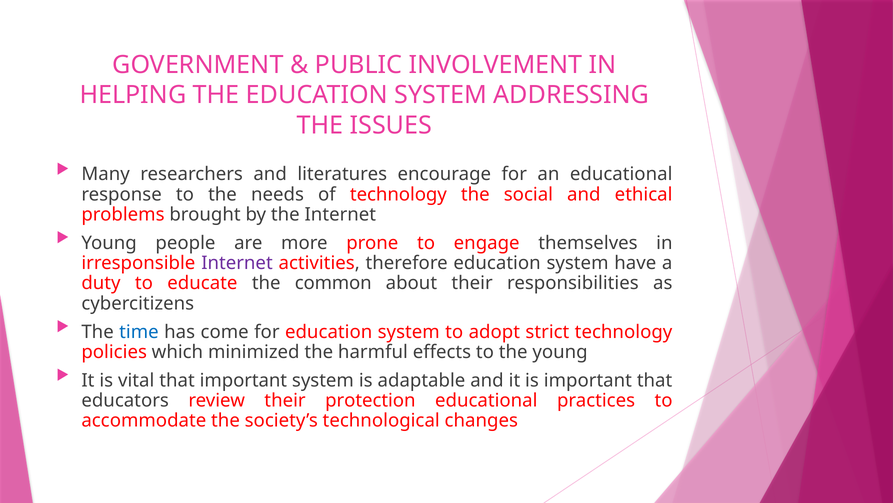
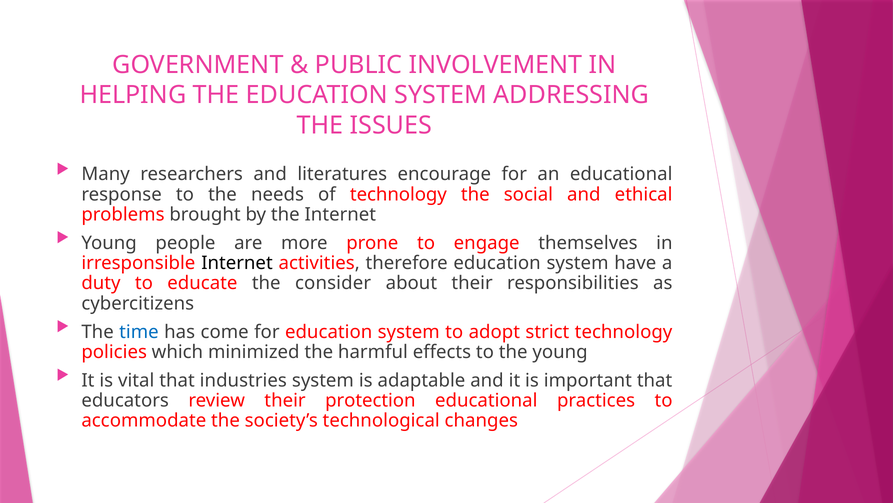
Internet colour: purple -> black (237, 263)
common: common -> consider (333, 283)
that important: important -> industries (243, 380)
